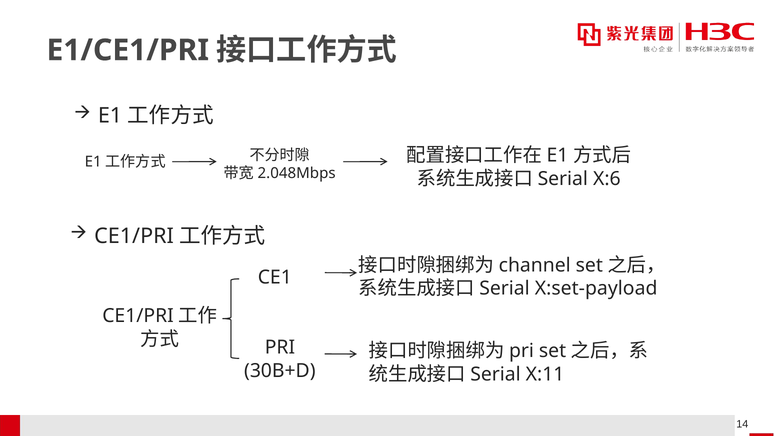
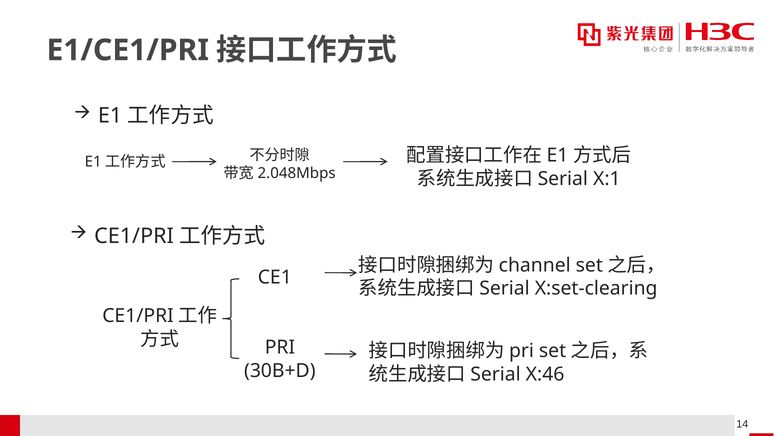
X:6: X:6 -> X:1 (607, 179)
X:set-payload: X:set-payload -> X:set-clearing (596, 289)
X:11: X:11 -> X:46 (545, 374)
